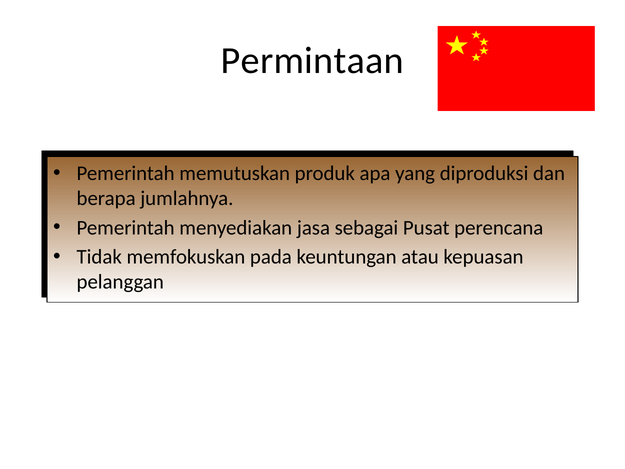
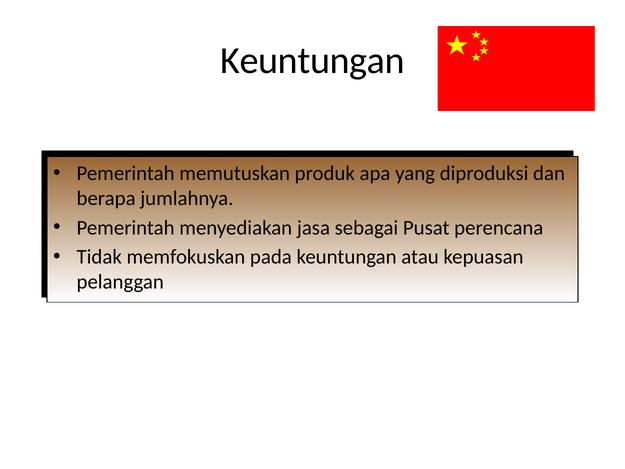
Permintaan: Permintaan -> Keuntungan (313, 61)
